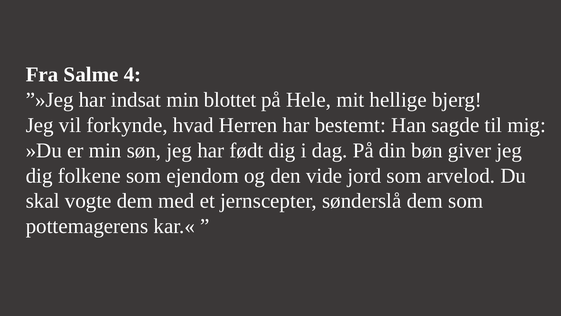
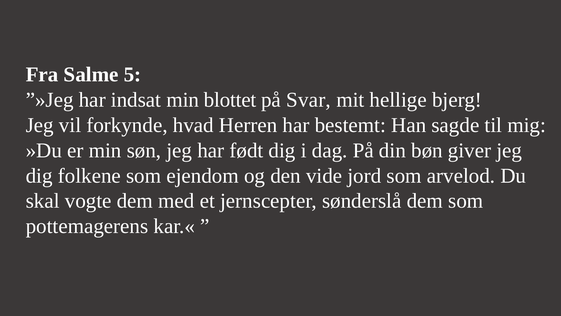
4: 4 -> 5 (133, 75)
Hele: Hele -> Svar (309, 100)
